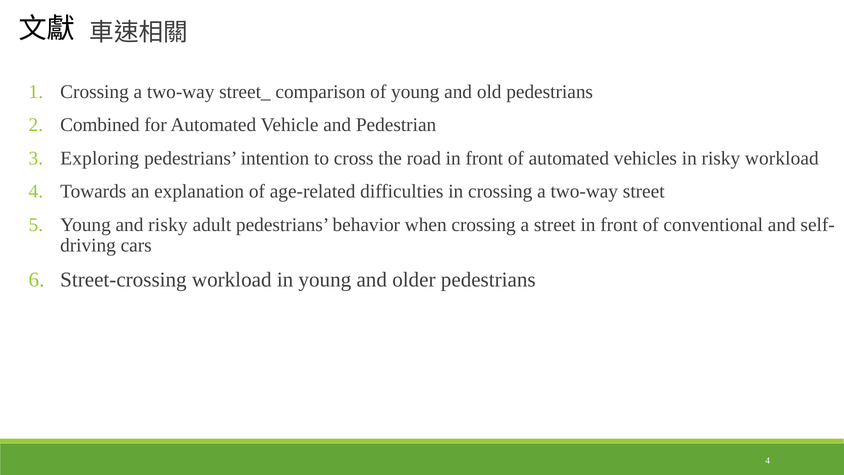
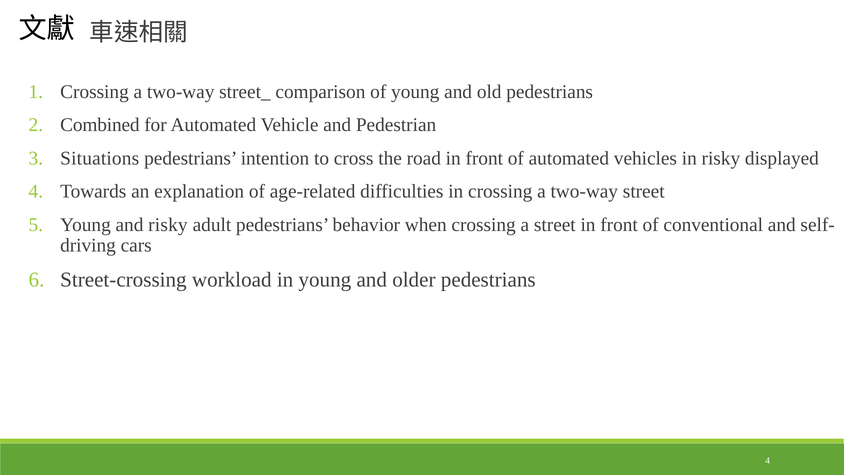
Exploring: Exploring -> Situations (100, 158)
risky workload: workload -> displayed (782, 158)
